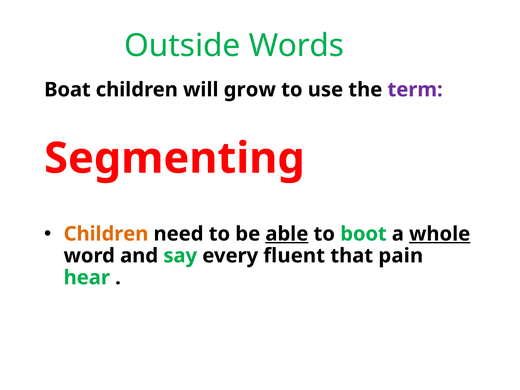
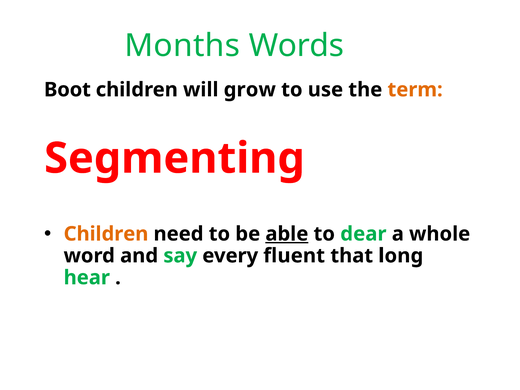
Outside: Outside -> Months (182, 46)
Boat: Boat -> Boot (67, 90)
term colour: purple -> orange (415, 90)
boot: boot -> dear (363, 234)
whole underline: present -> none (440, 234)
pain: pain -> long (401, 256)
